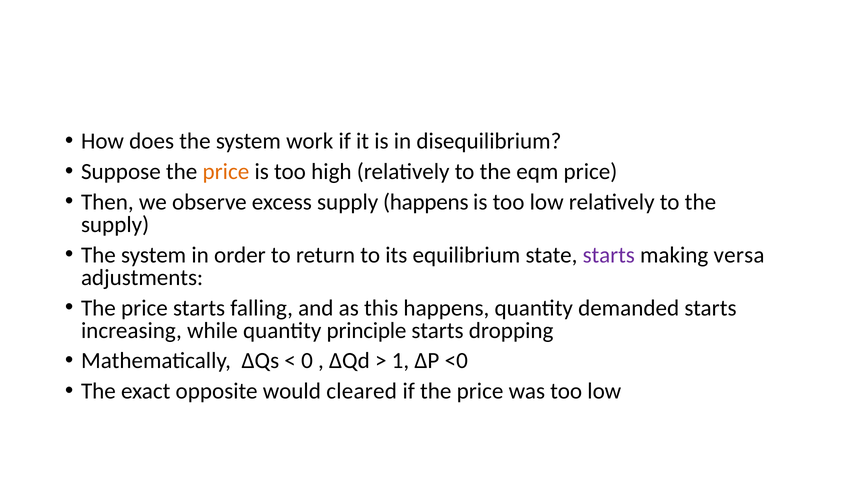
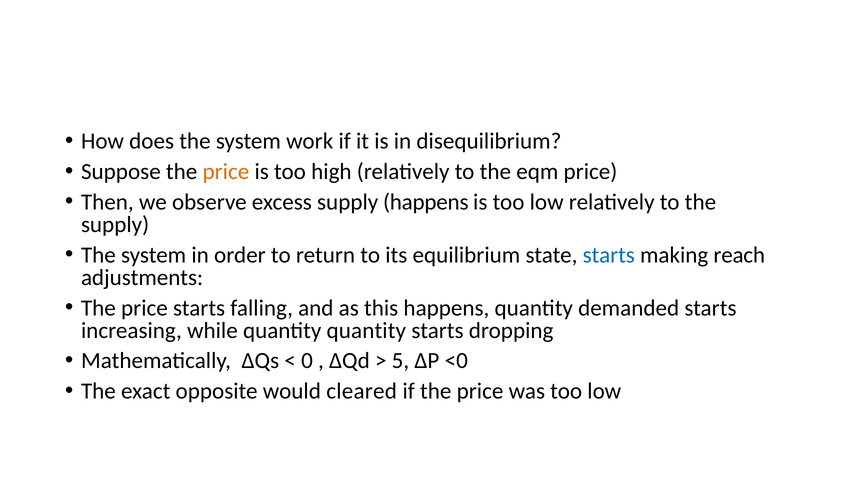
starts colour: purple -> blue (609, 255)
versa: versa -> reach (739, 255)
quantity principle: principle -> quantity (366, 330)
1: 1 -> 5 (400, 361)
